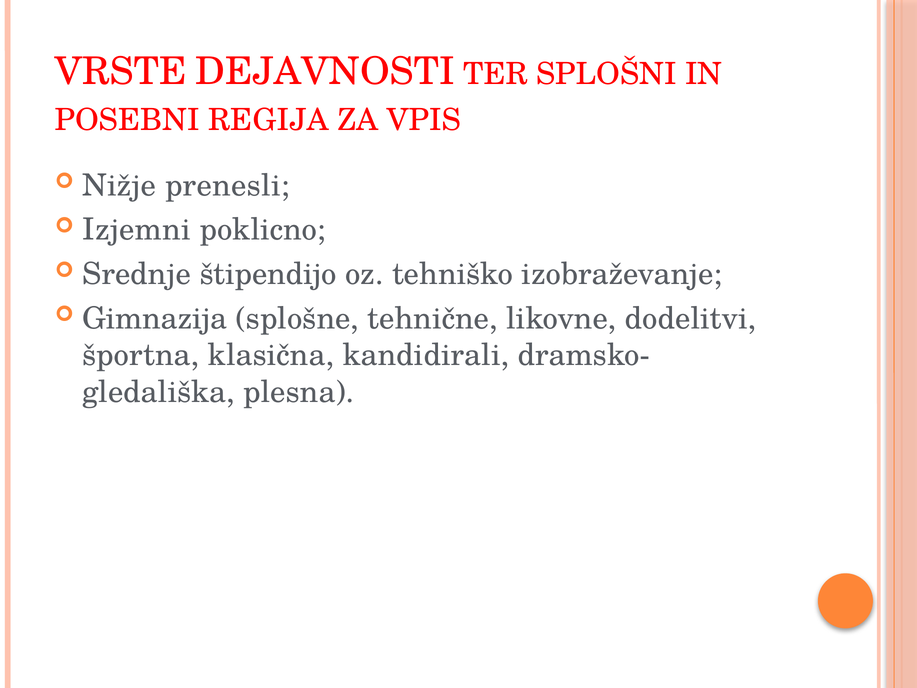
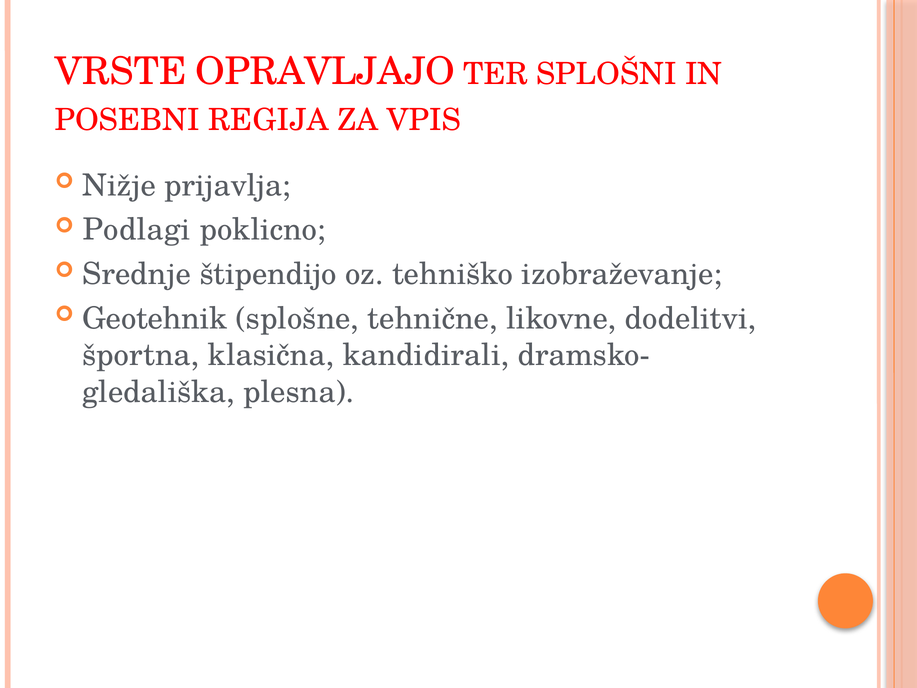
DEJAVNOSTI: DEJAVNOSTI -> OPRAVLJAJO (325, 72)
prenesli: prenesli -> prijavlja (228, 185)
Izjemni: Izjemni -> Podlagi (137, 230)
Gimnazija: Gimnazija -> Geotehnik (155, 318)
